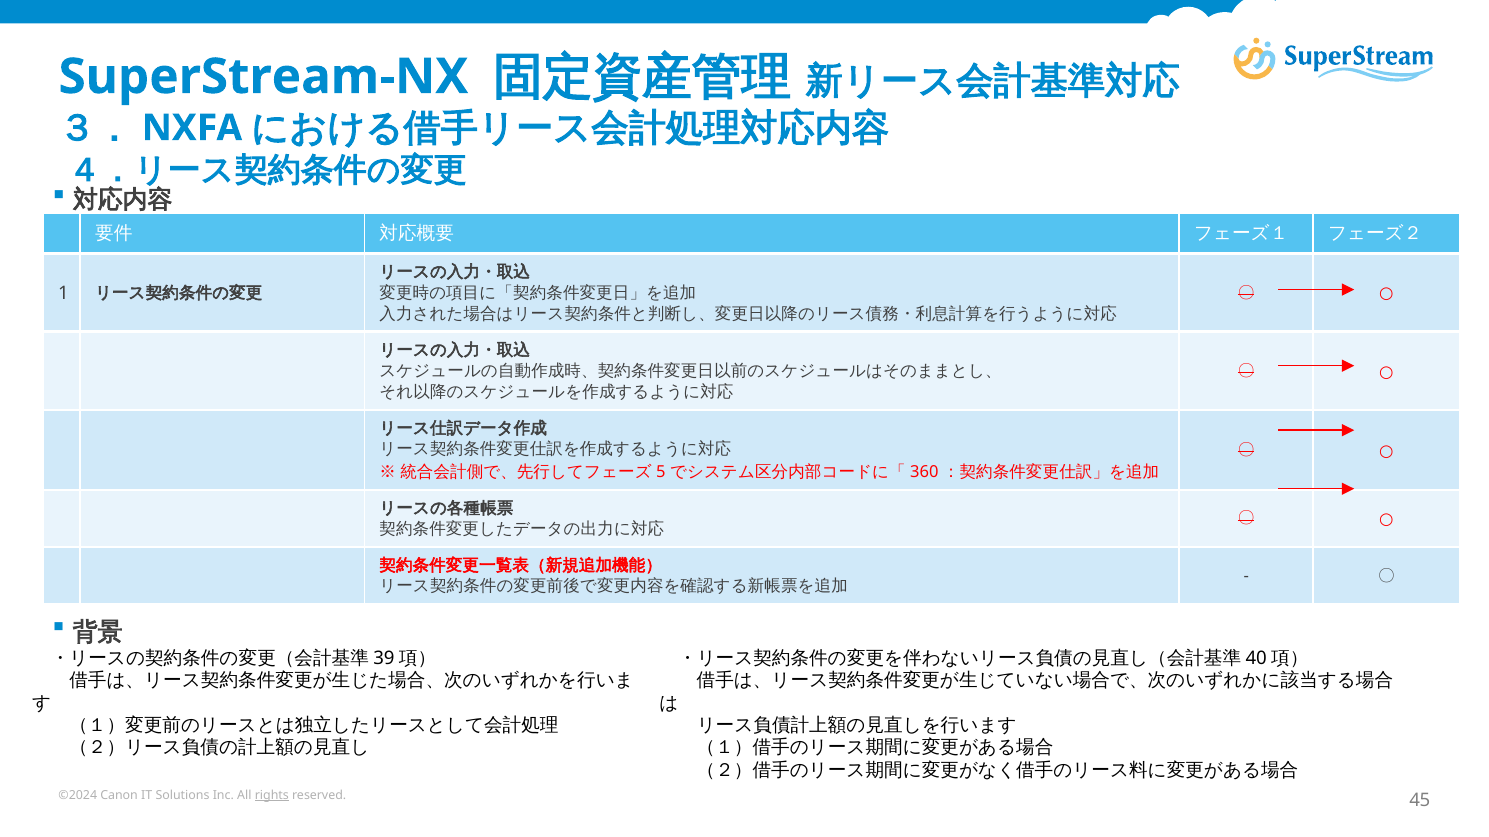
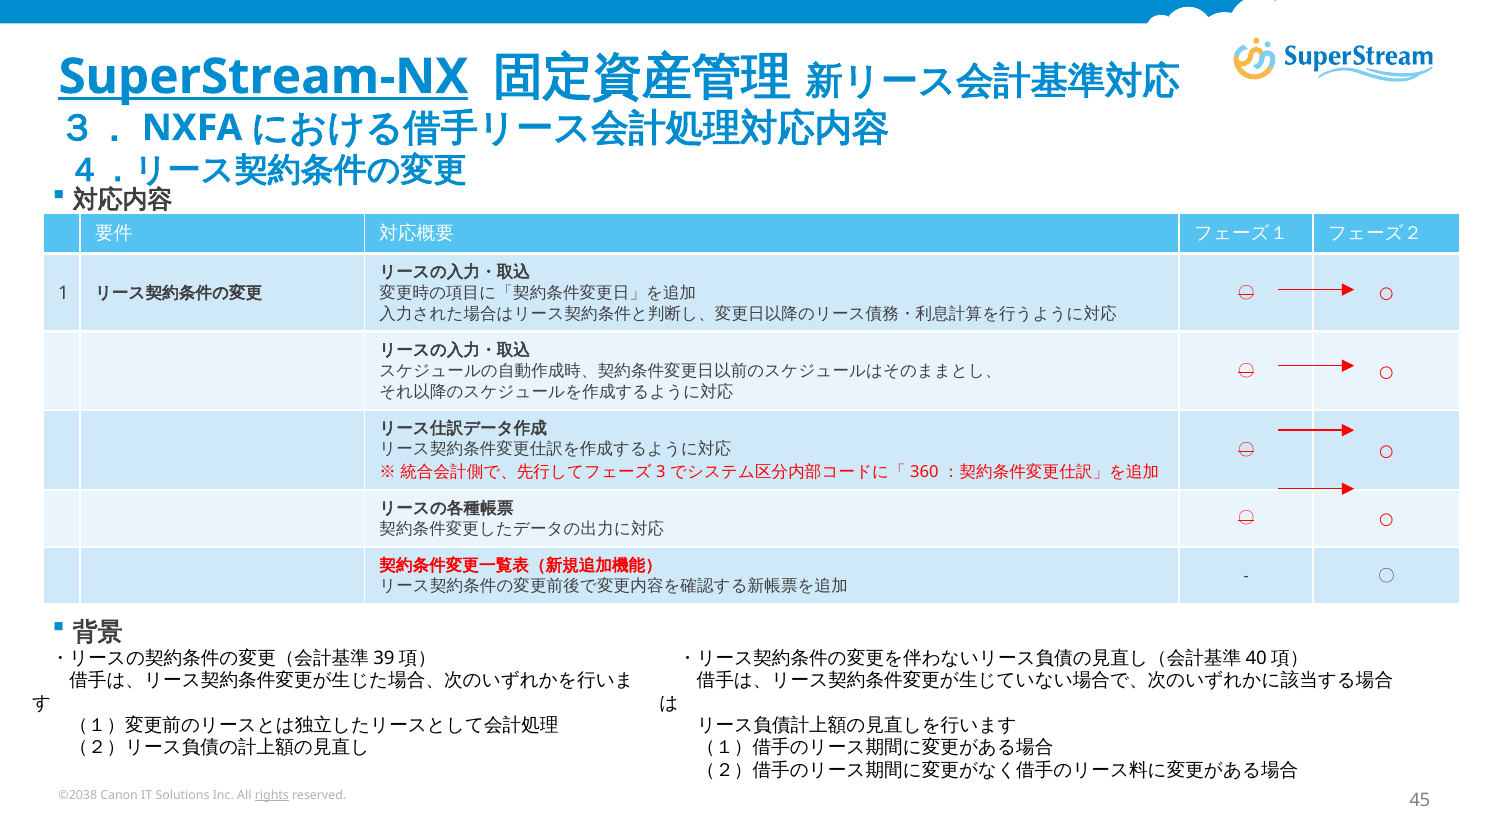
SuperStream-NX underline: none -> present (263, 77)
5: 5 -> 3 (661, 472)
©2024: ©2024 -> ©2038 (78, 796)
